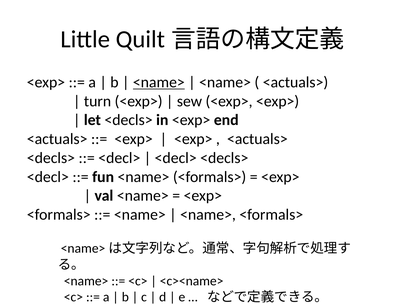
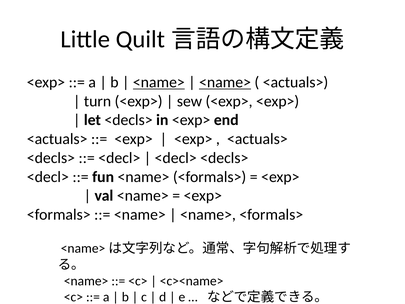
<name> underline: none -> present (225, 82)
